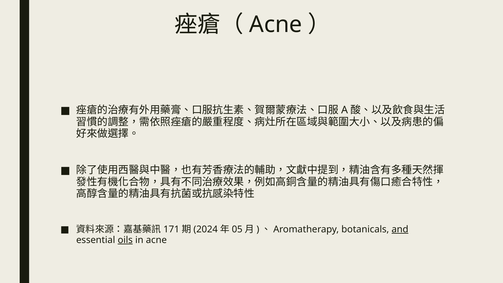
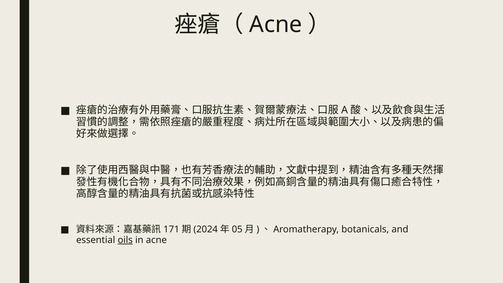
and underline: present -> none (400, 229)
